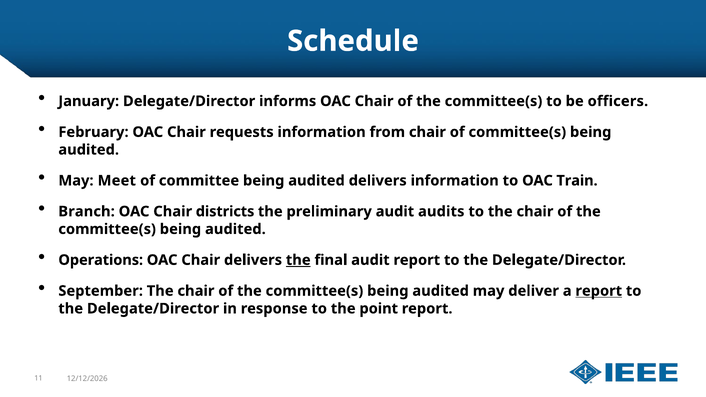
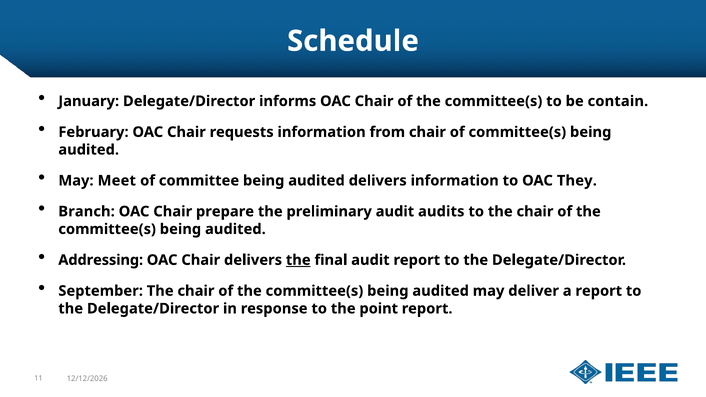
officers: officers -> contain (618, 101)
Train: Train -> They (577, 181)
districts: districts -> prepare (225, 212)
Operations: Operations -> Addressing (101, 260)
report underline: present -> none (599, 291)
